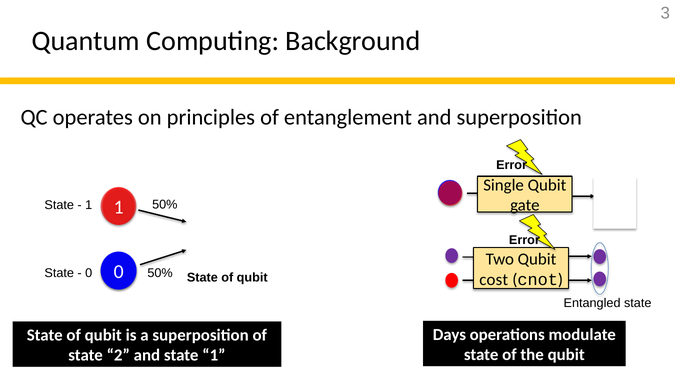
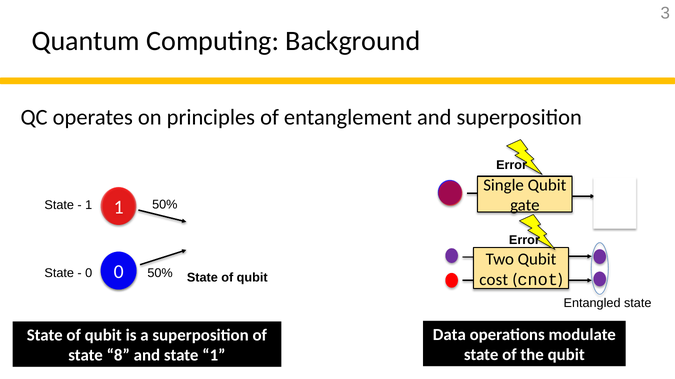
Days: Days -> Data (449, 335)
2: 2 -> 8 (118, 356)
